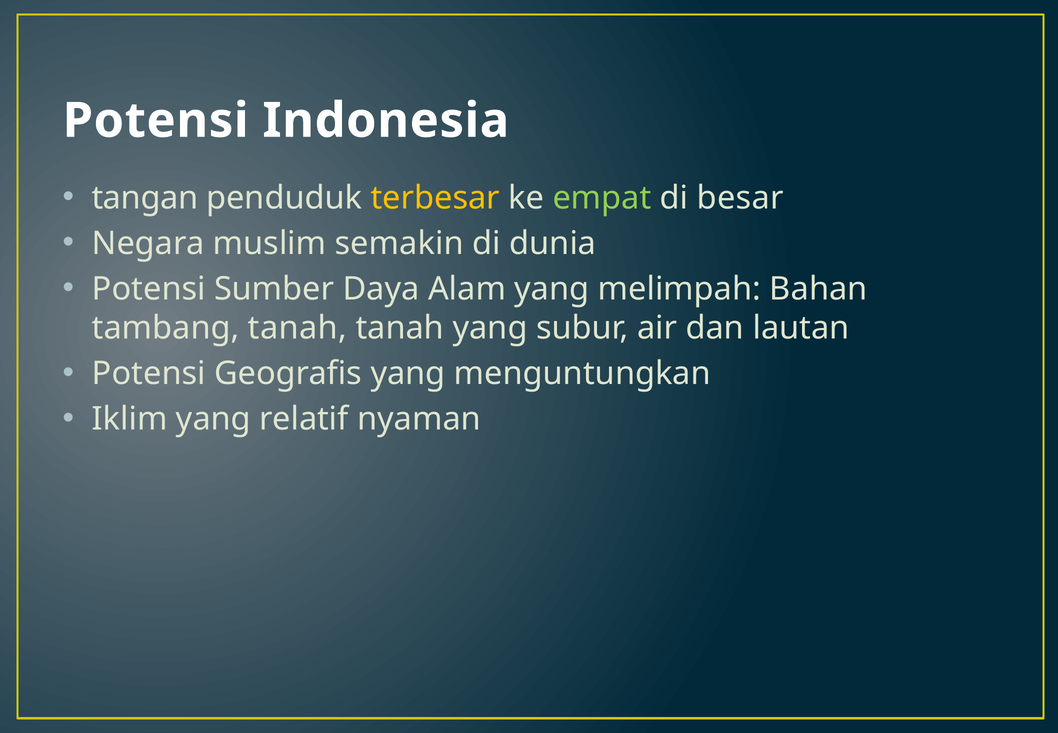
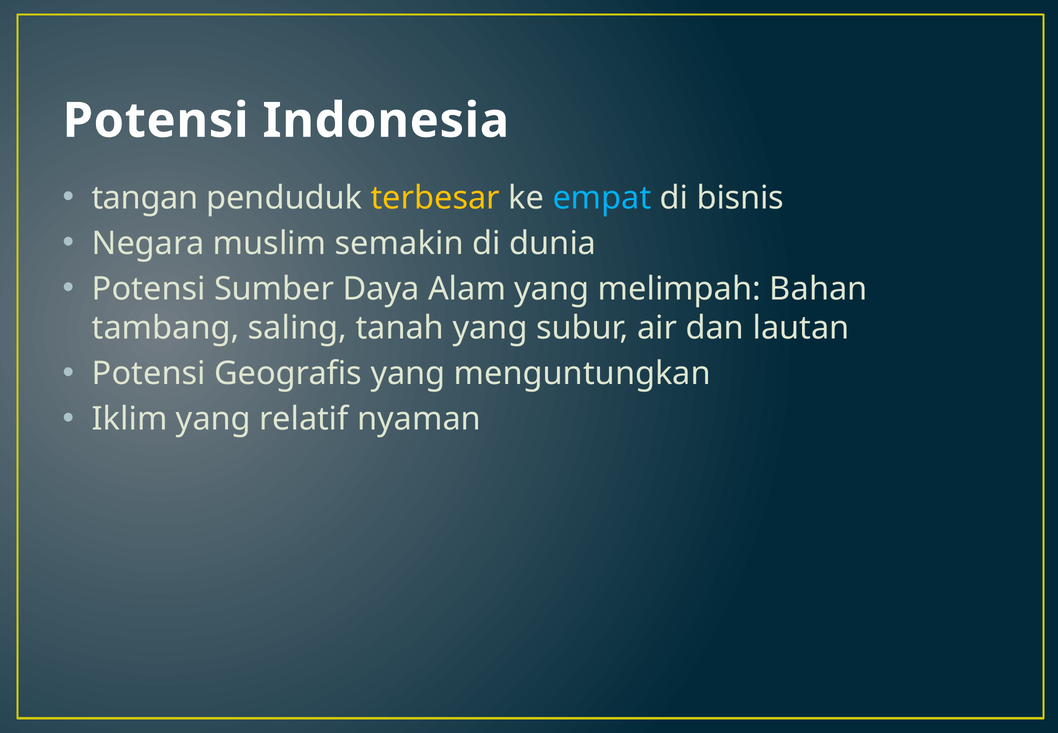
empat colour: light green -> light blue (602, 198)
besar: besar -> bisnis (740, 198)
tambang tanah: tanah -> saling (298, 328)
